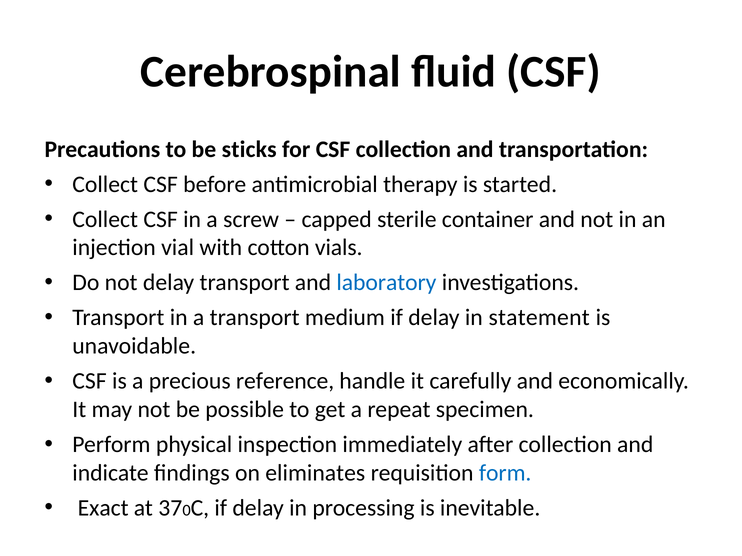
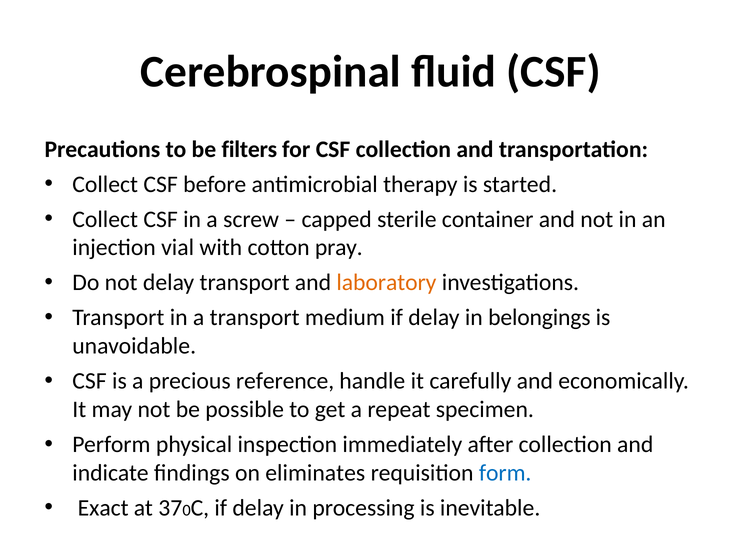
sticks: sticks -> filters (249, 149)
vials: vials -> pray (339, 248)
laboratory colour: blue -> orange (386, 283)
statement: statement -> belongings (539, 318)
